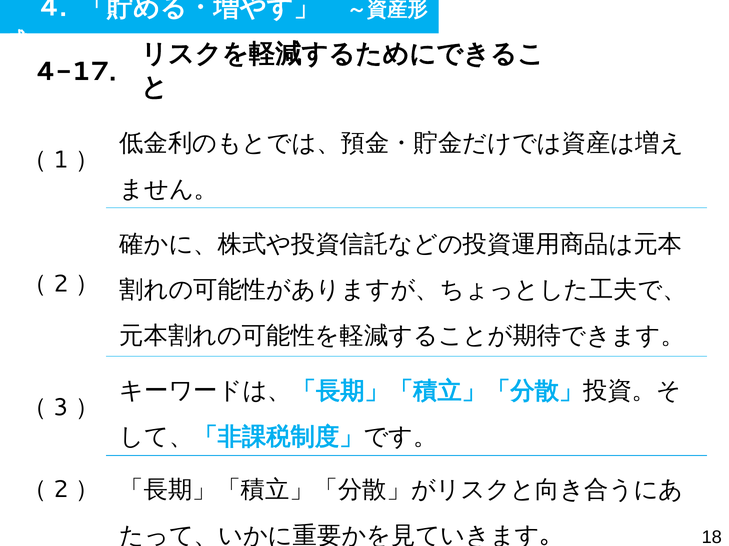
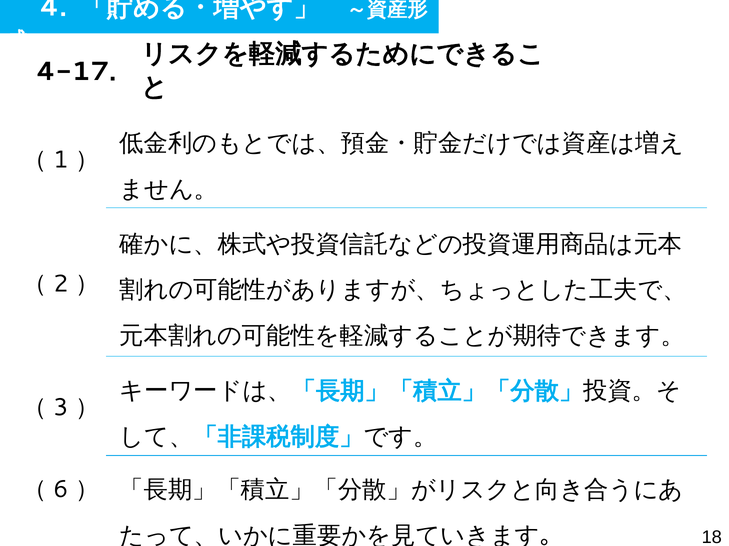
2: 2 -> 6 (61, 490)
